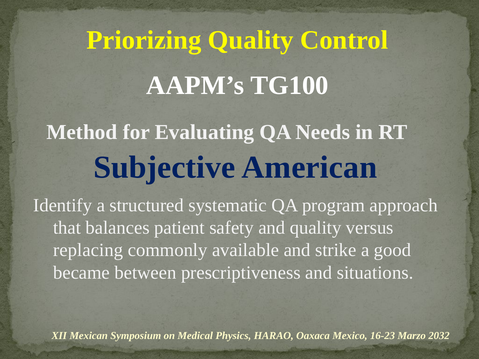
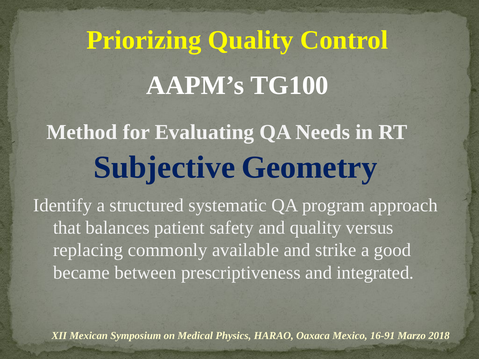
American: American -> Geometry (309, 167)
situations: situations -> integrated (375, 273)
16-23: 16-23 -> 16-91 (383, 336)
2032: 2032 -> 2018 (439, 336)
